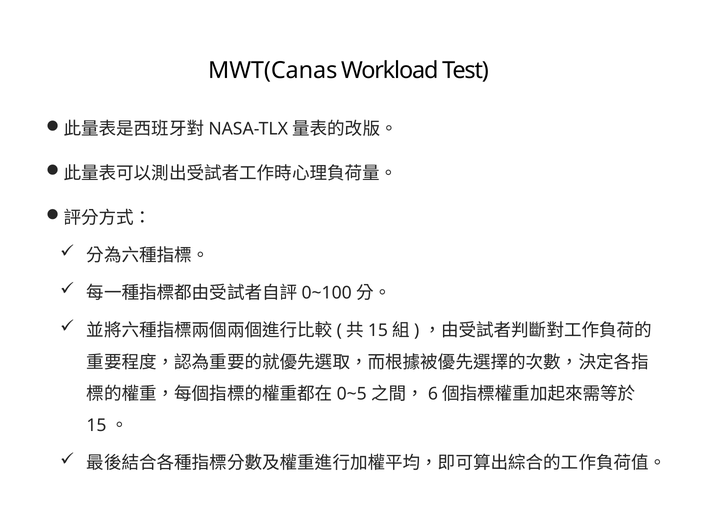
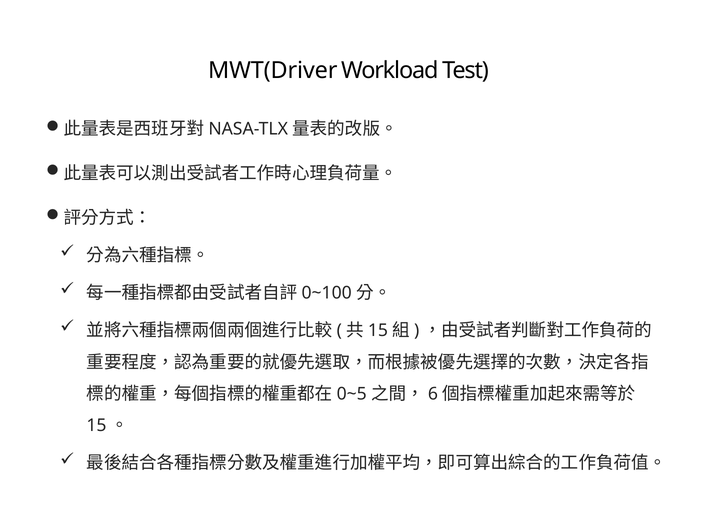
MWT(Canas: MWT(Canas -> MWT(Driver (273, 71)
